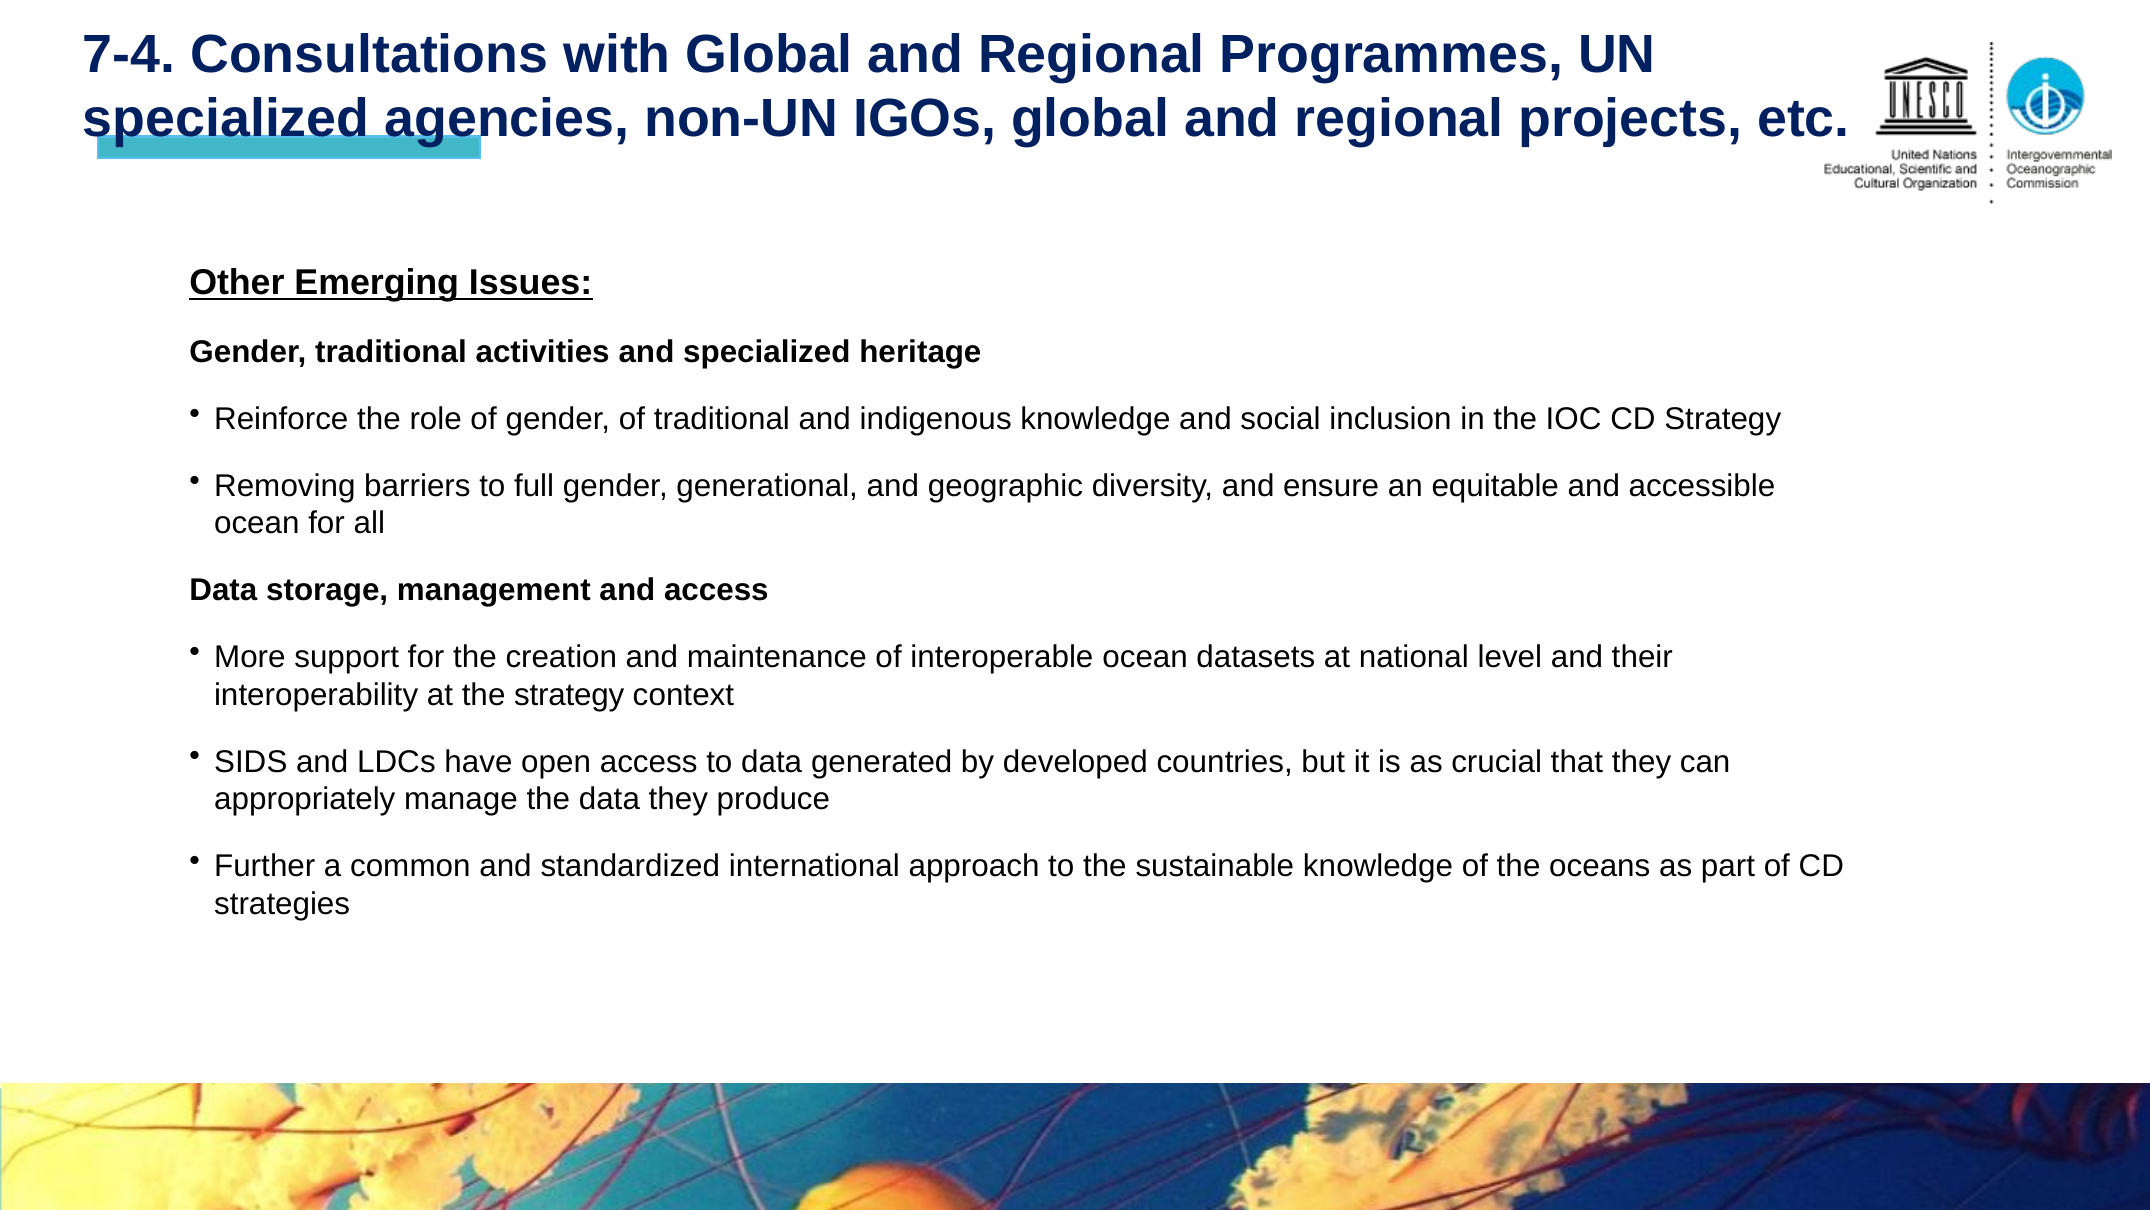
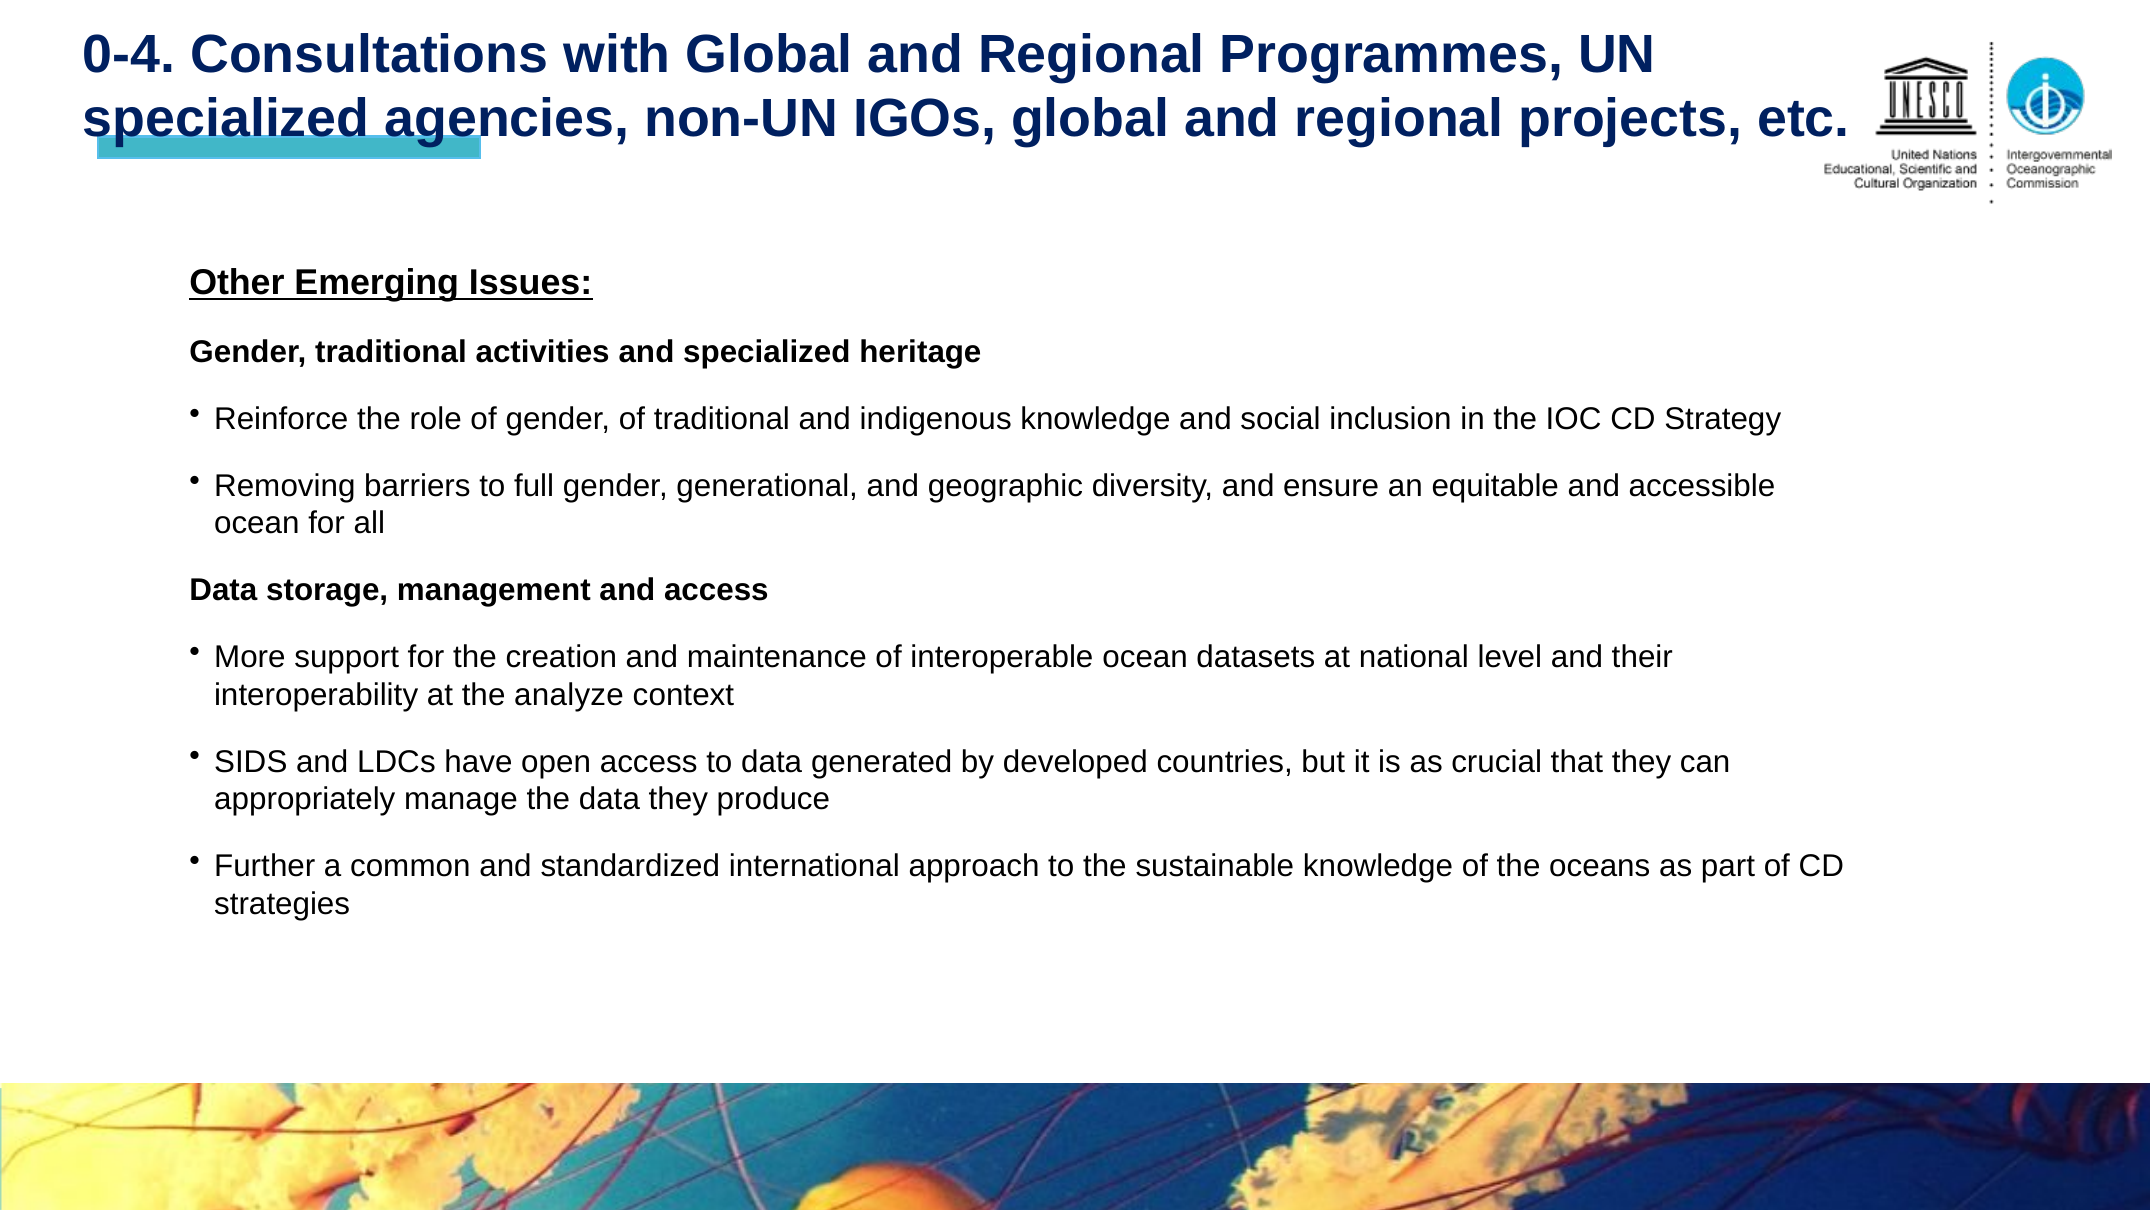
7-4: 7-4 -> 0-4 (129, 54)
the strategy: strategy -> analyze (569, 695)
